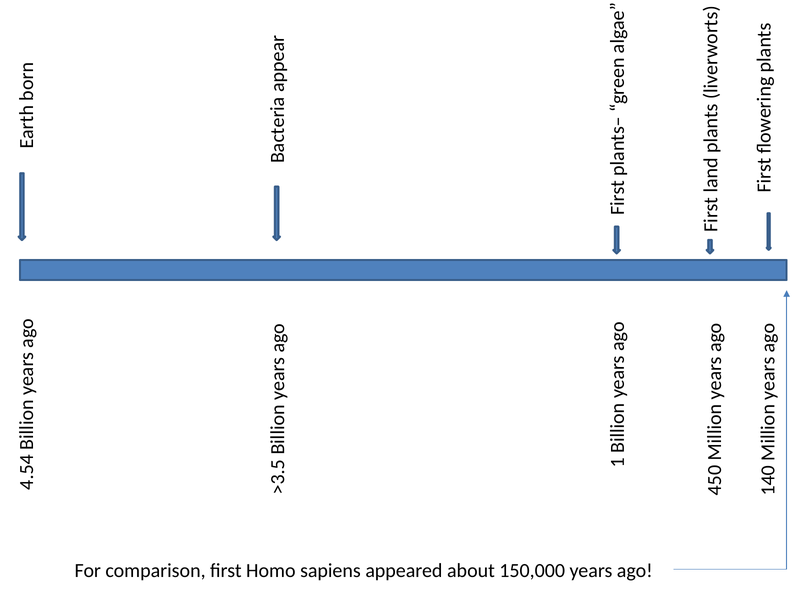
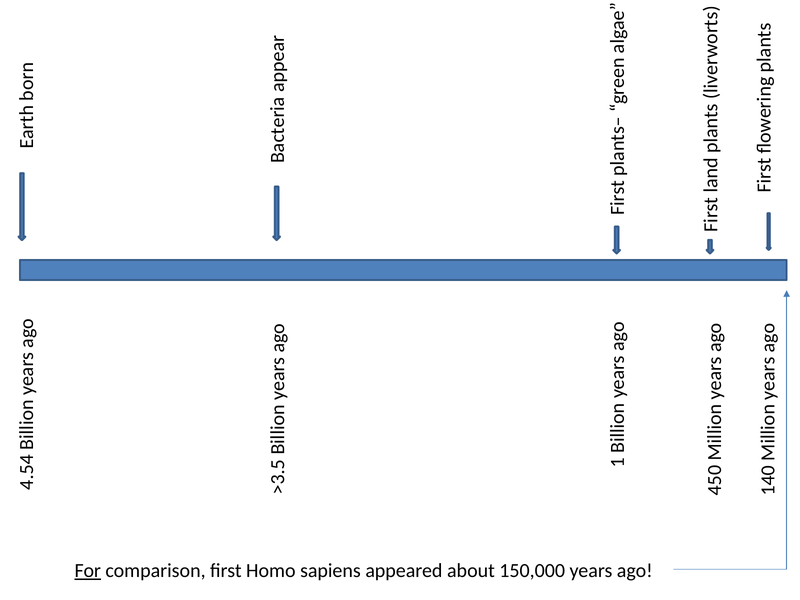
For underline: none -> present (88, 571)
